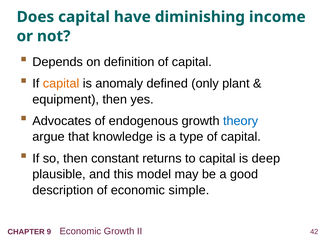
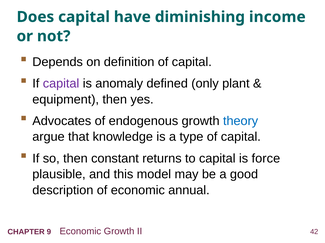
capital colour: orange -> purple (61, 84)
deep: deep -> force (266, 159)
simple: simple -> annual (189, 191)
